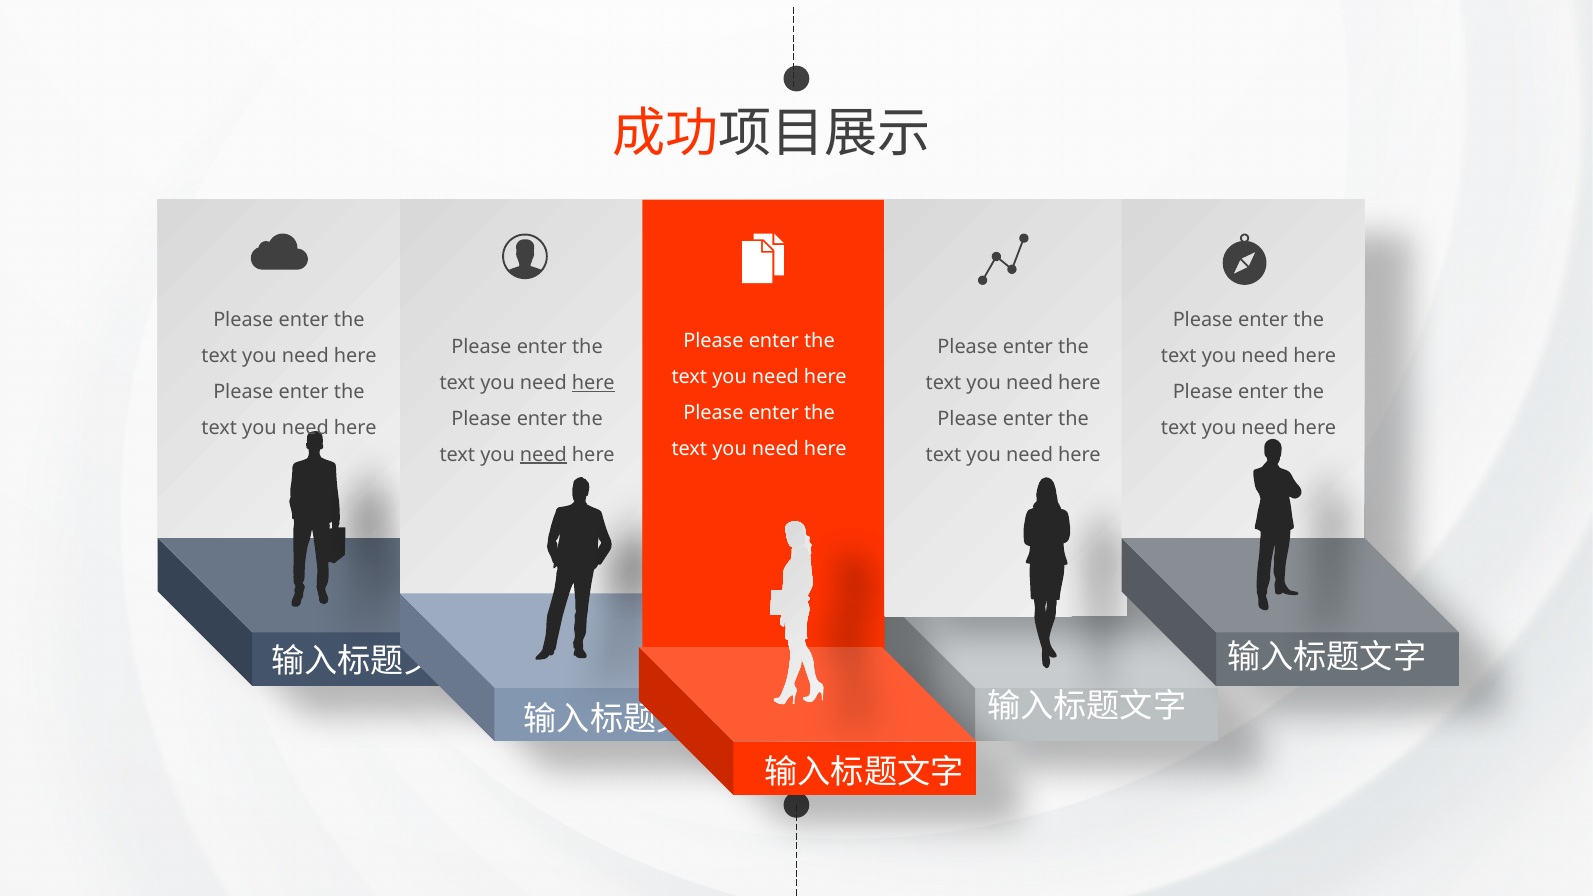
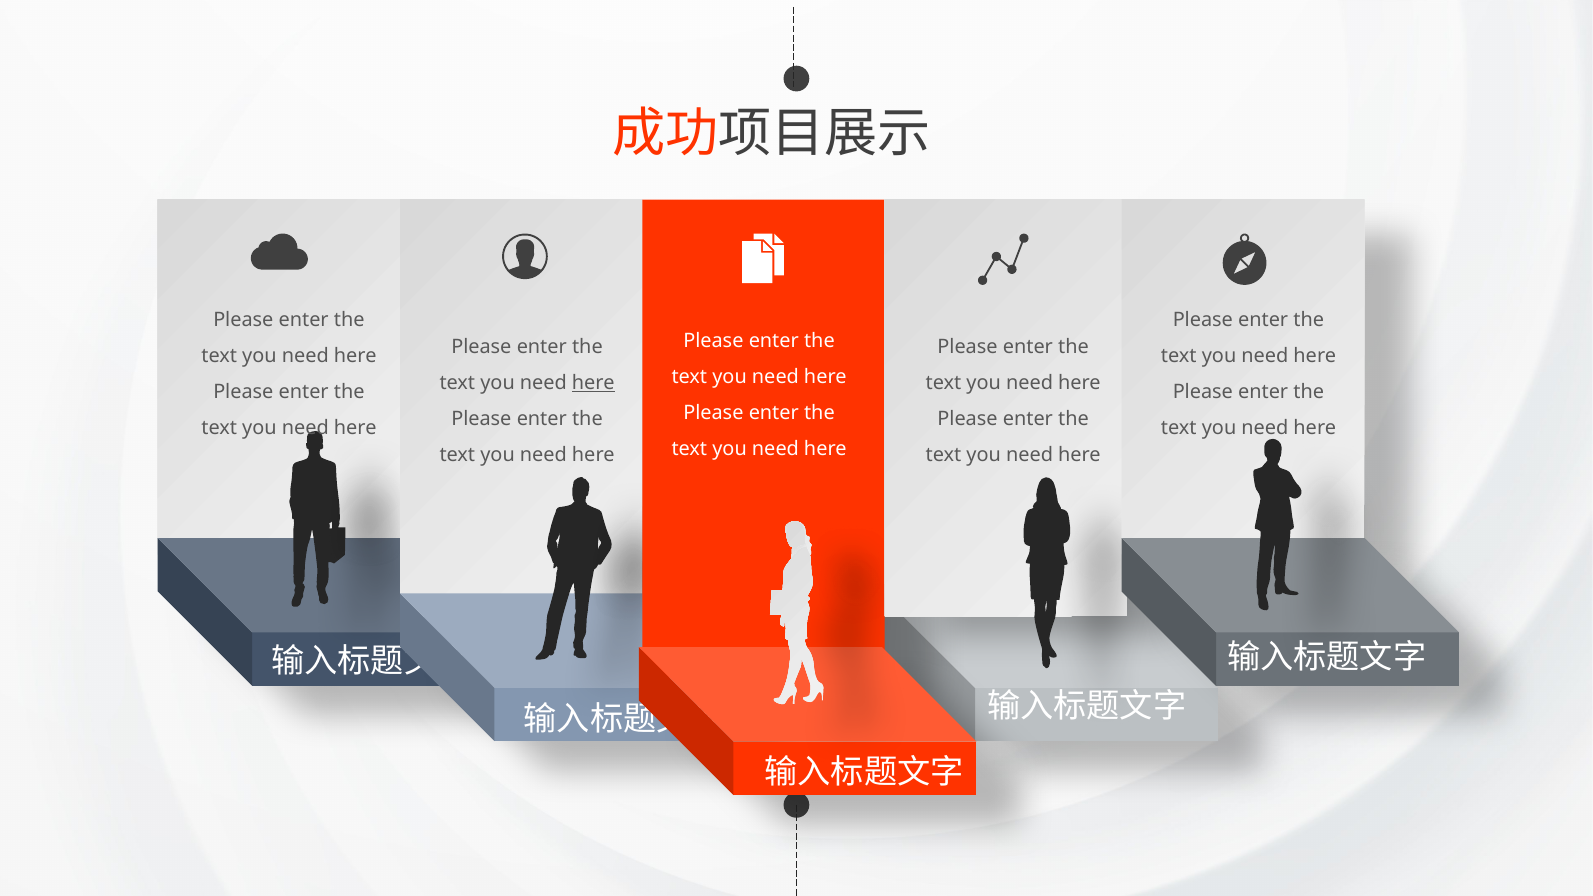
need underline: present -> none (543, 454)
